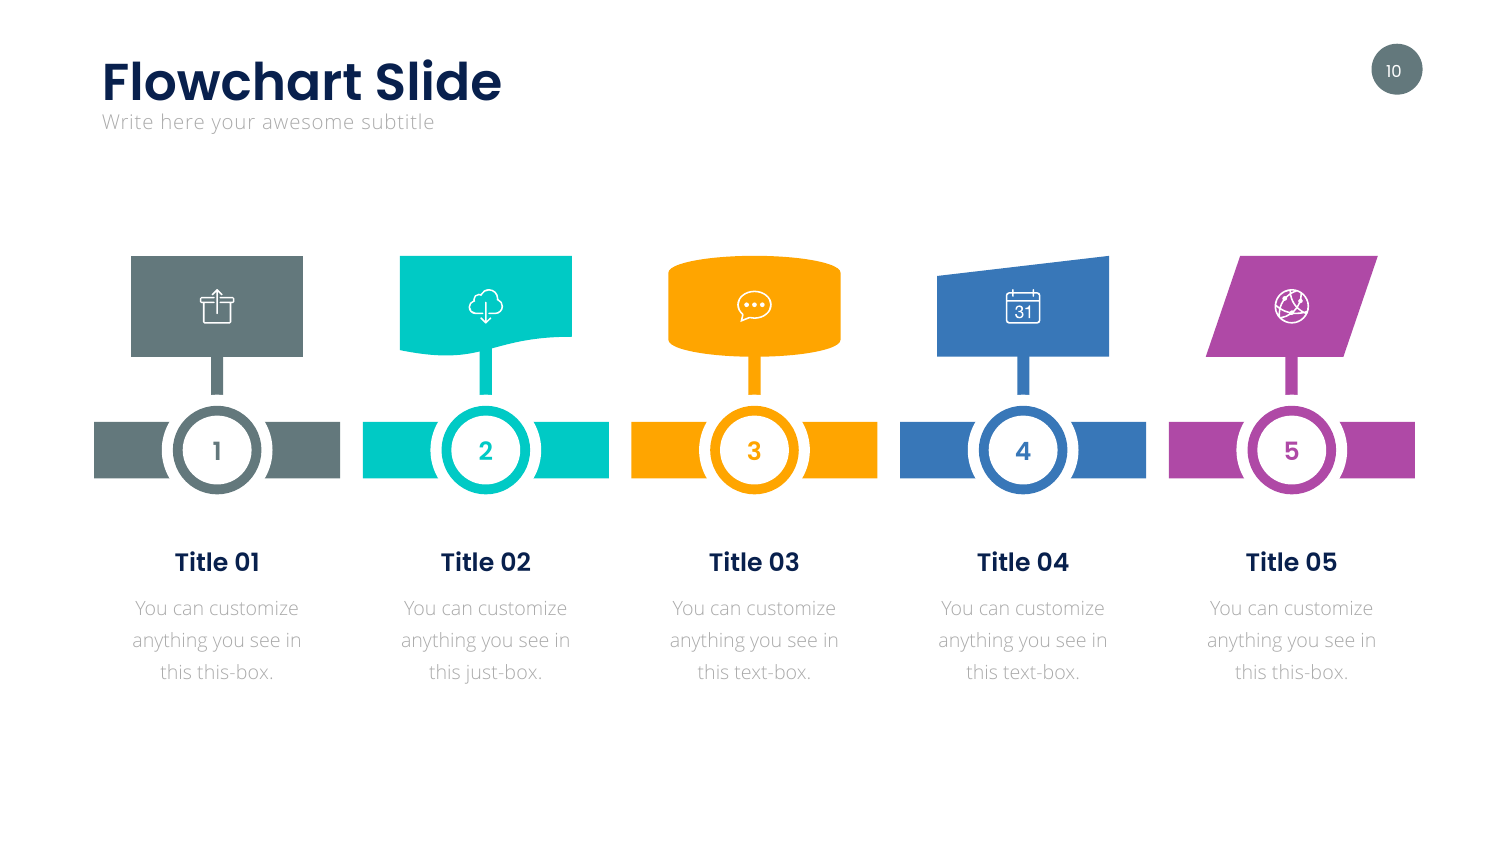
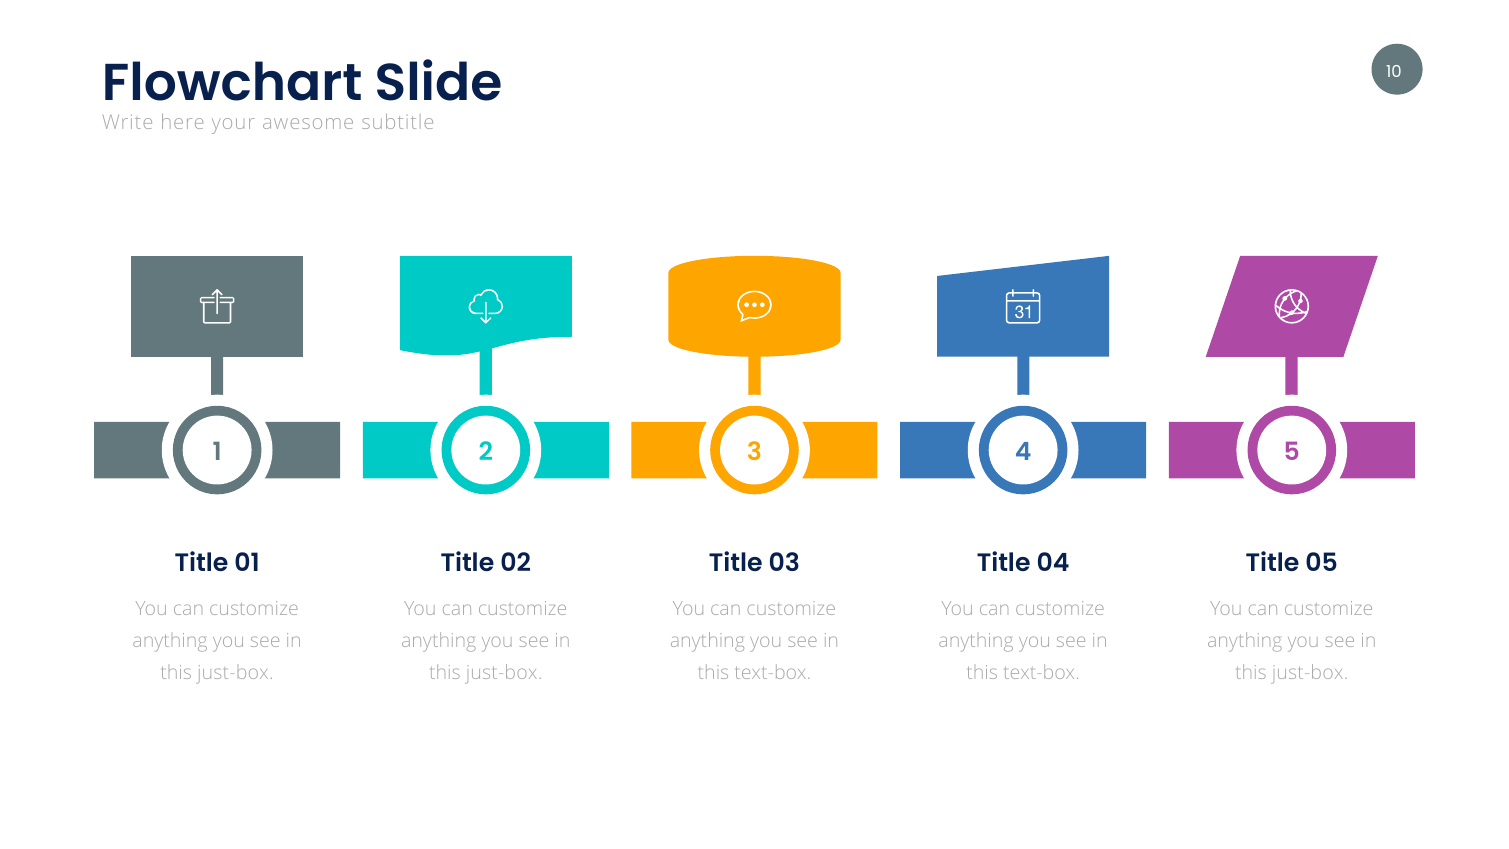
this-box: this-box -> just-box (235, 673)
this-box: this-box -> just-box (1310, 673)
